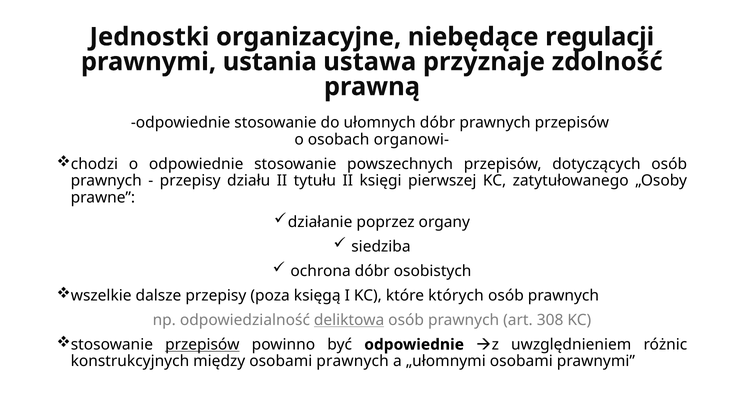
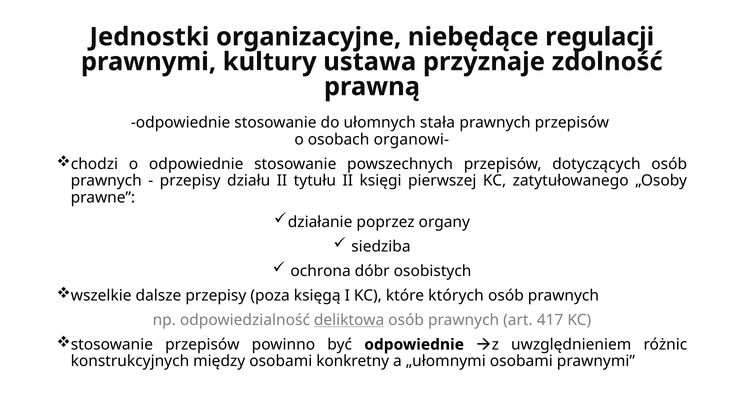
ustania: ustania -> kultury (270, 62)
ułomnych dóbr: dóbr -> stała (438, 122)
308: 308 -> 417 (550, 320)
przepisów underline: present -> none (202, 344)
osobami prawnych: prawnych -> konkretny (353, 361)
